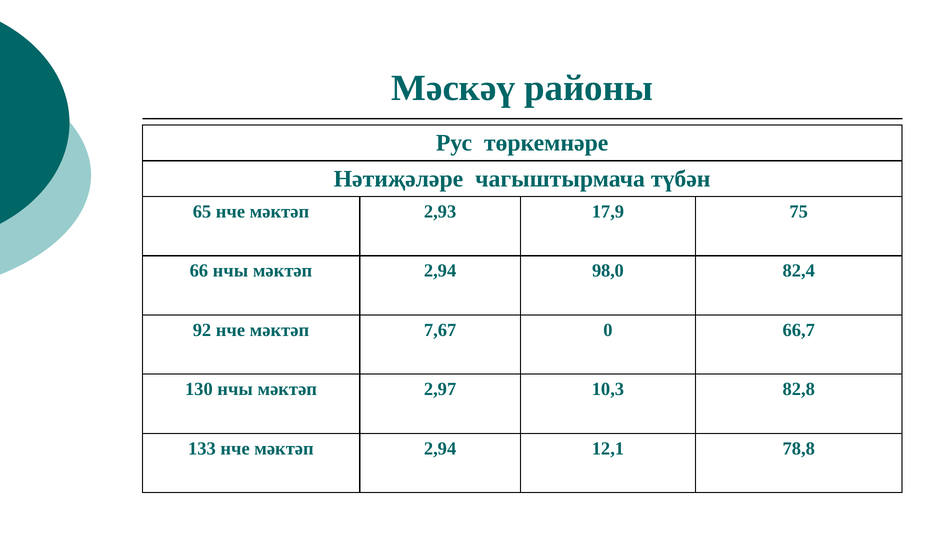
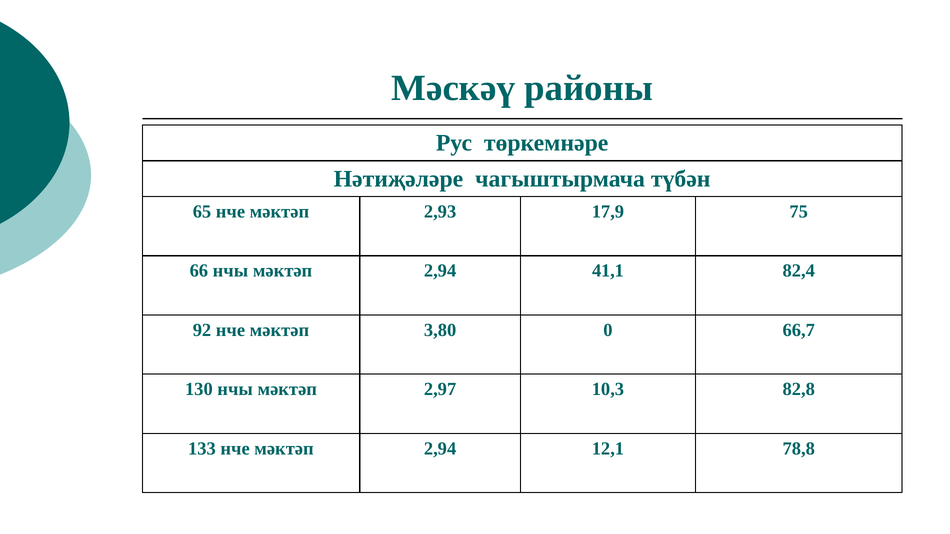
98,0: 98,0 -> 41,1 (608, 271)
7,67: 7,67 -> 3,80 (440, 330)
